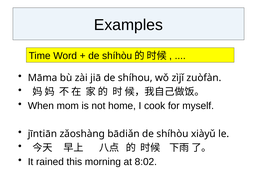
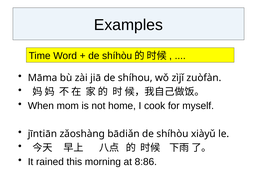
8:02: 8:02 -> 8:86 (146, 162)
